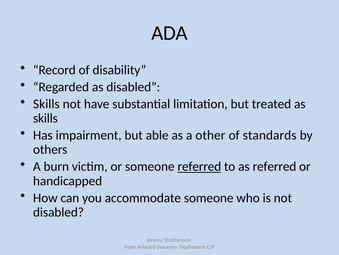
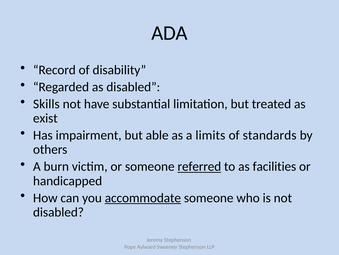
skills: skills -> exist (45, 118)
other: other -> limits (210, 135)
as referred: referred -> facilities (274, 166)
accommodate underline: none -> present (143, 197)
